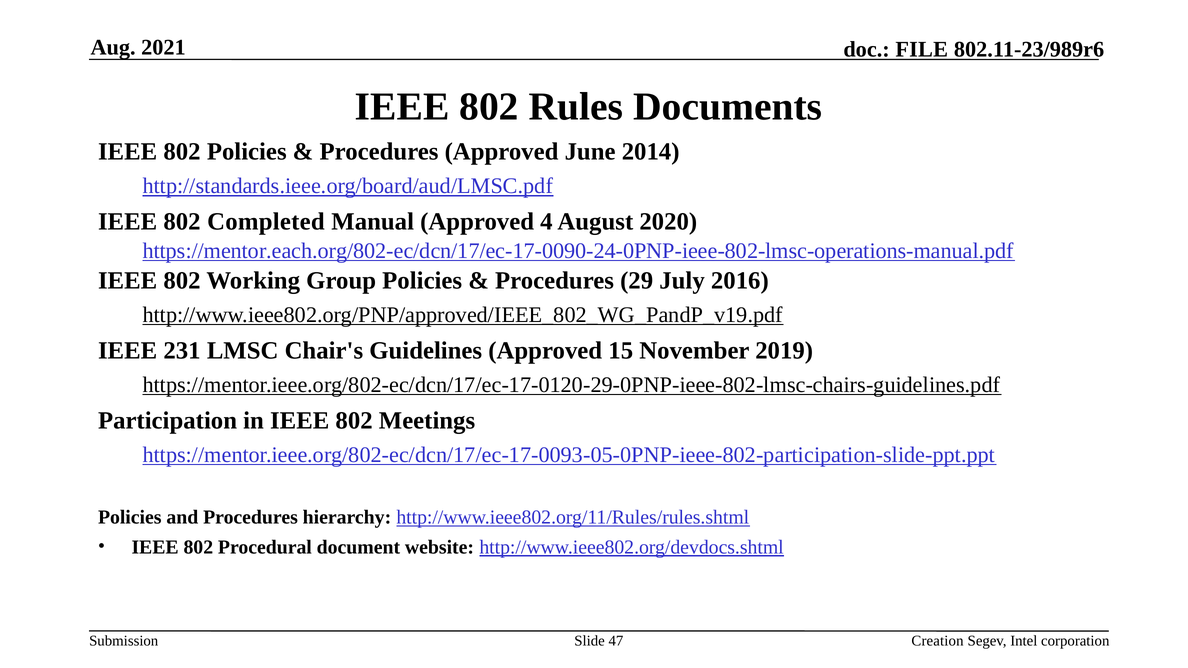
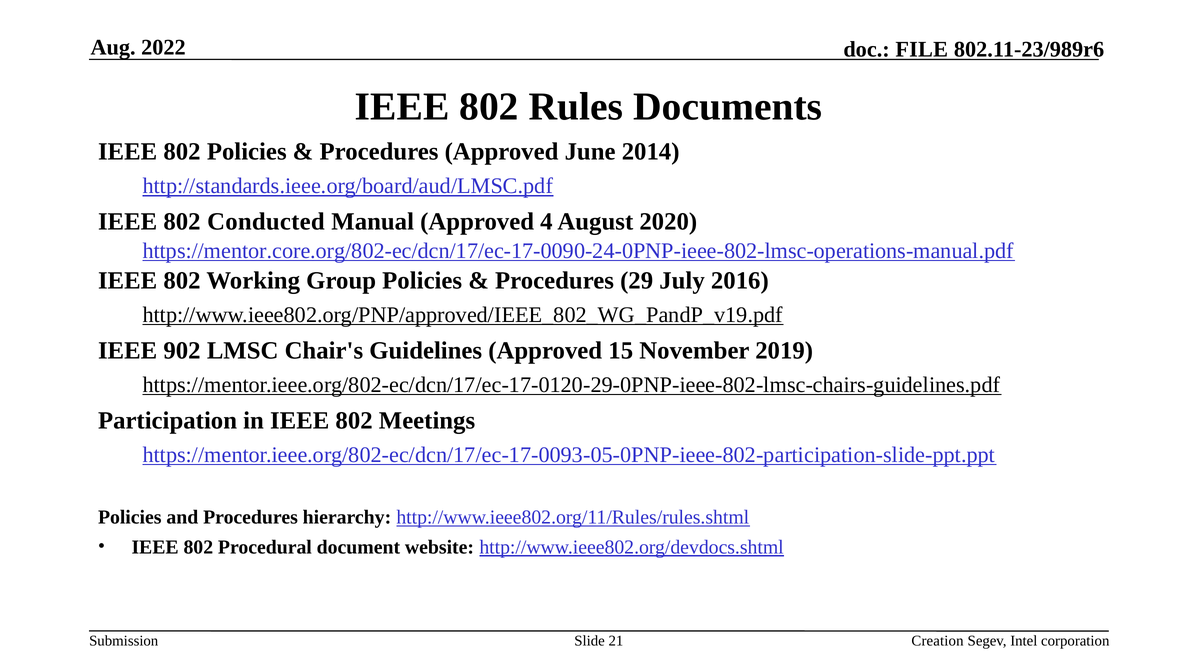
2021: 2021 -> 2022 (163, 47)
Completed: Completed -> Conducted (266, 222)
https://mentor.each.org/802-ec/dcn/17/ec-17-0090-24-0PNP-ieee-802-lmsc-operations-manual.pdf: https://mentor.each.org/802-ec/dcn/17/ec-17-0090-24-0PNP-ieee-802-lmsc-operations-manual.pdf -> https://mentor.core.org/802-ec/dcn/17/ec-17-0090-24-0PNP-ieee-802-lmsc-operations-manual.pdf (578, 251)
231: 231 -> 902 (182, 351)
47: 47 -> 21 (616, 641)
